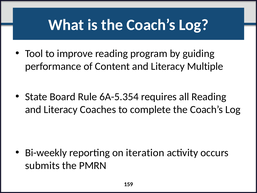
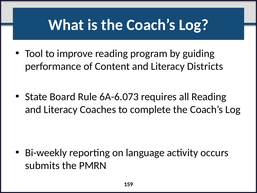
Multiple: Multiple -> Districts (205, 66)
6A-5.354: 6A-5.354 -> 6A-6.073 (119, 97)
iteration: iteration -> language (145, 153)
